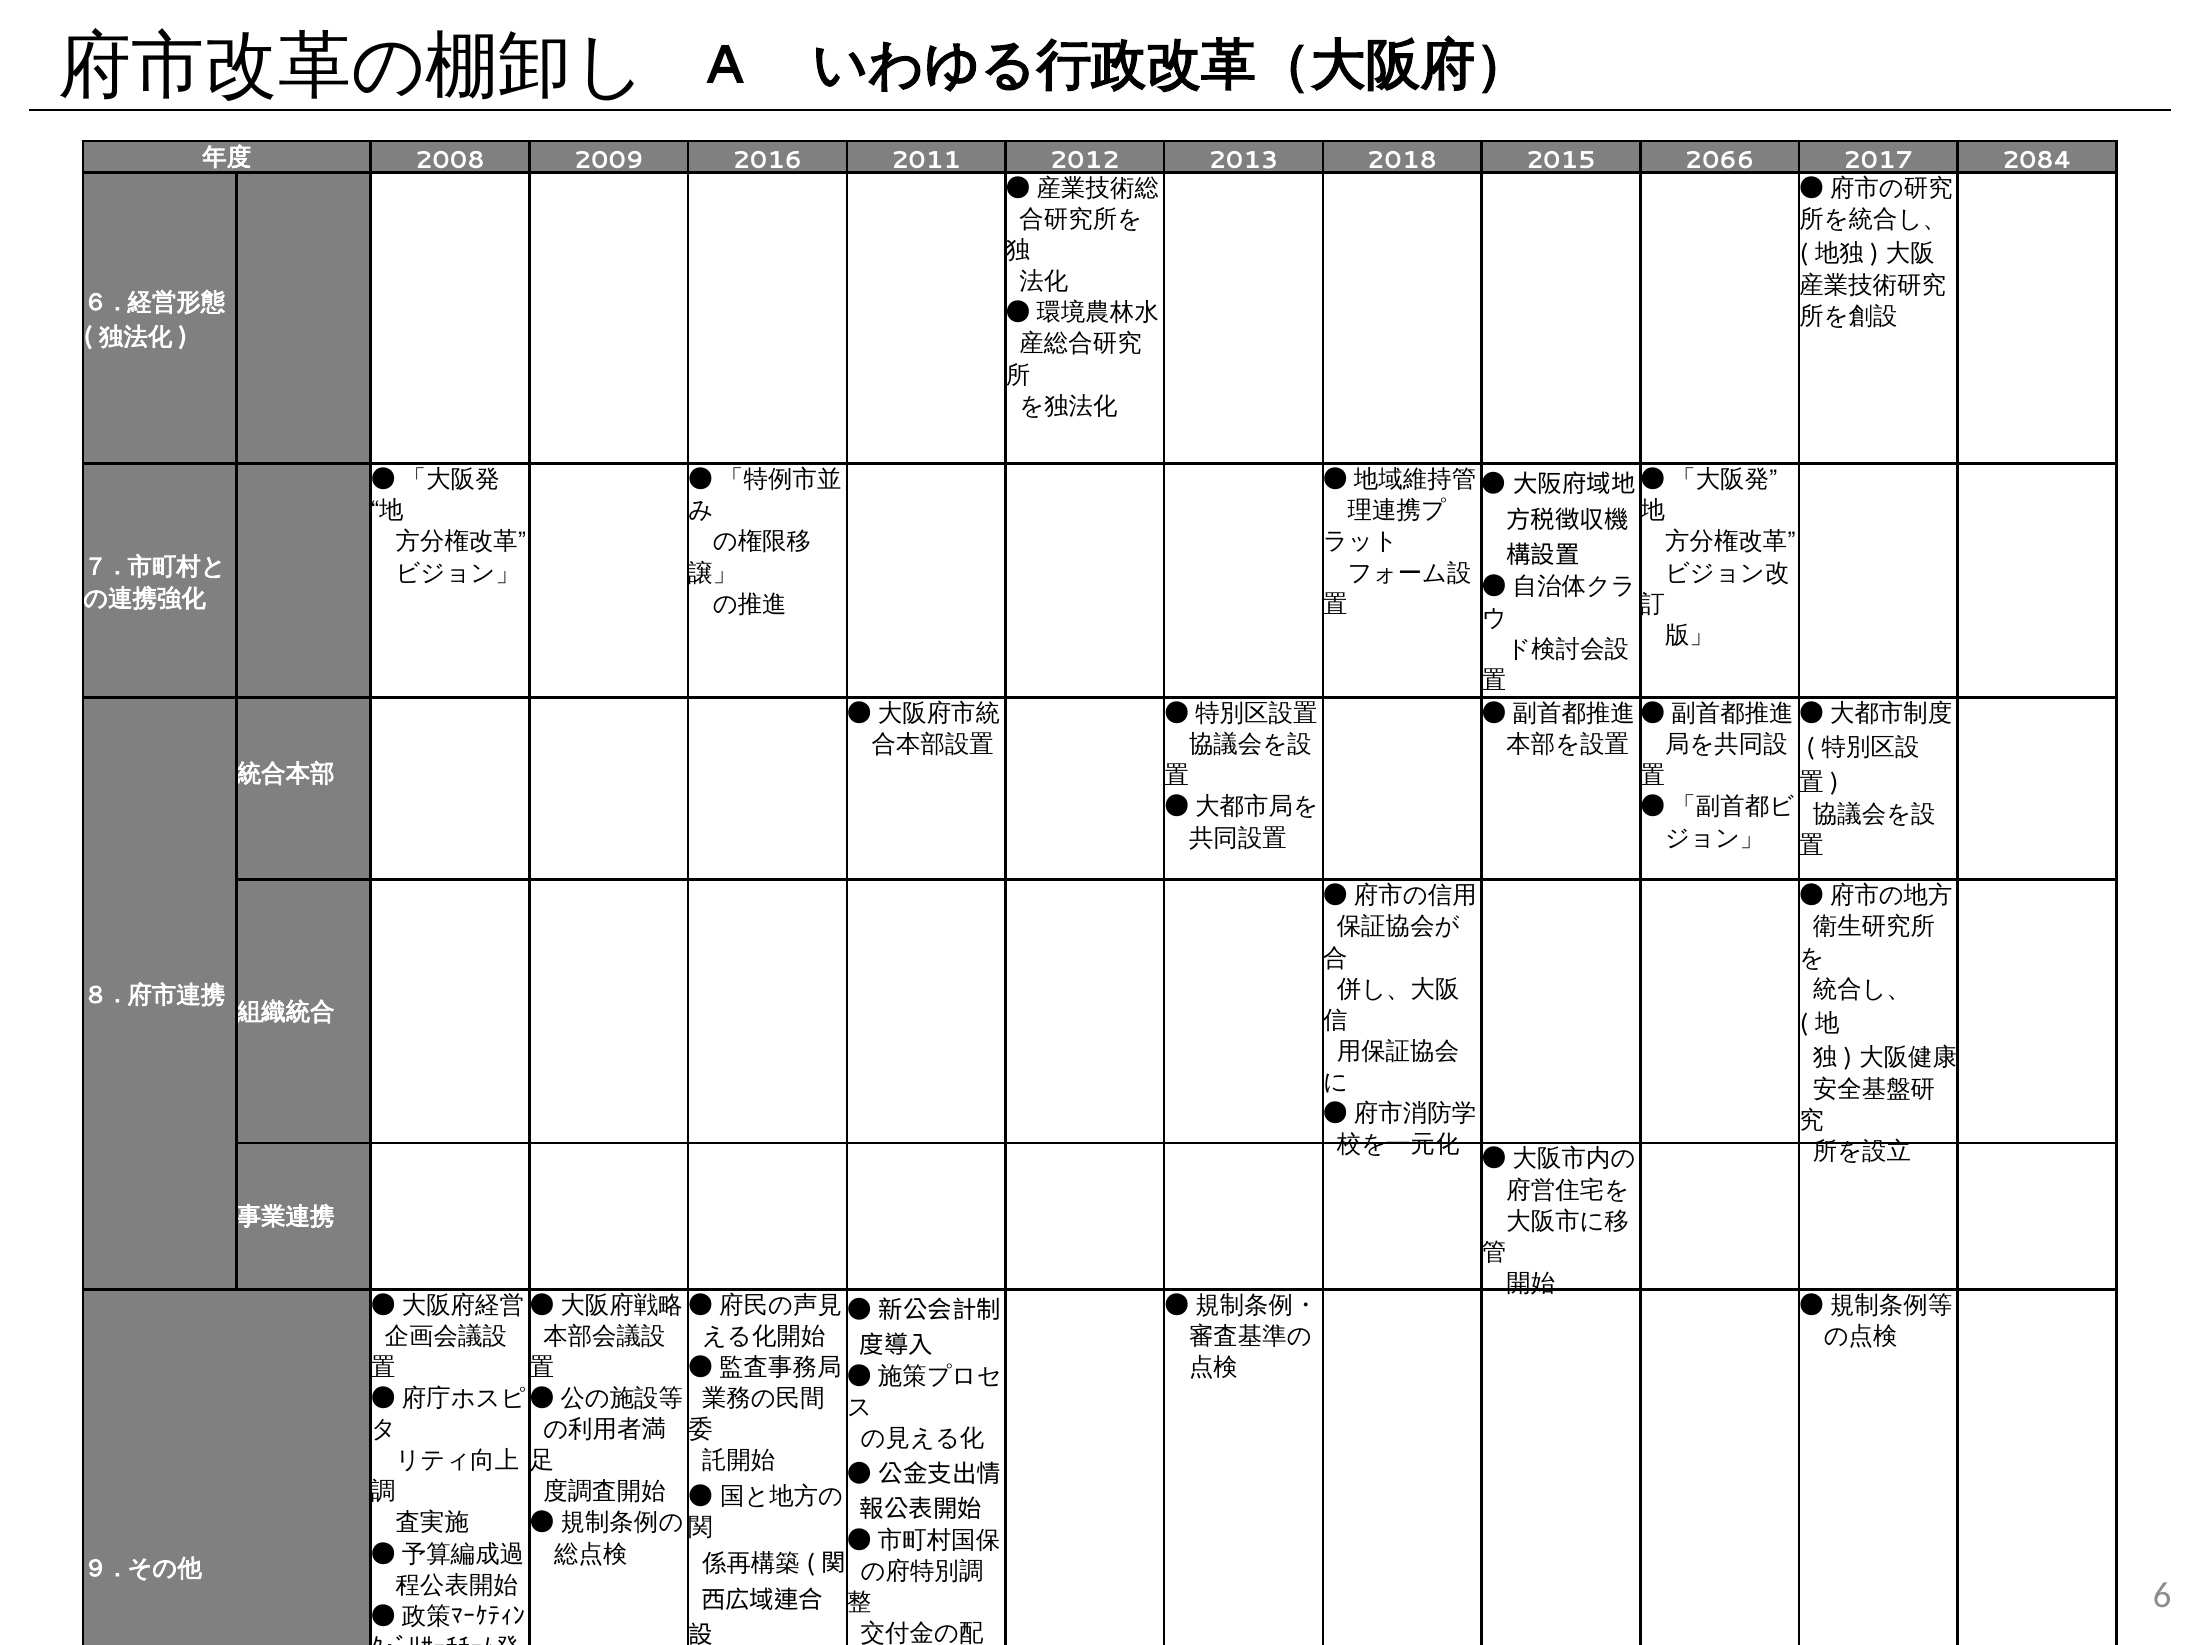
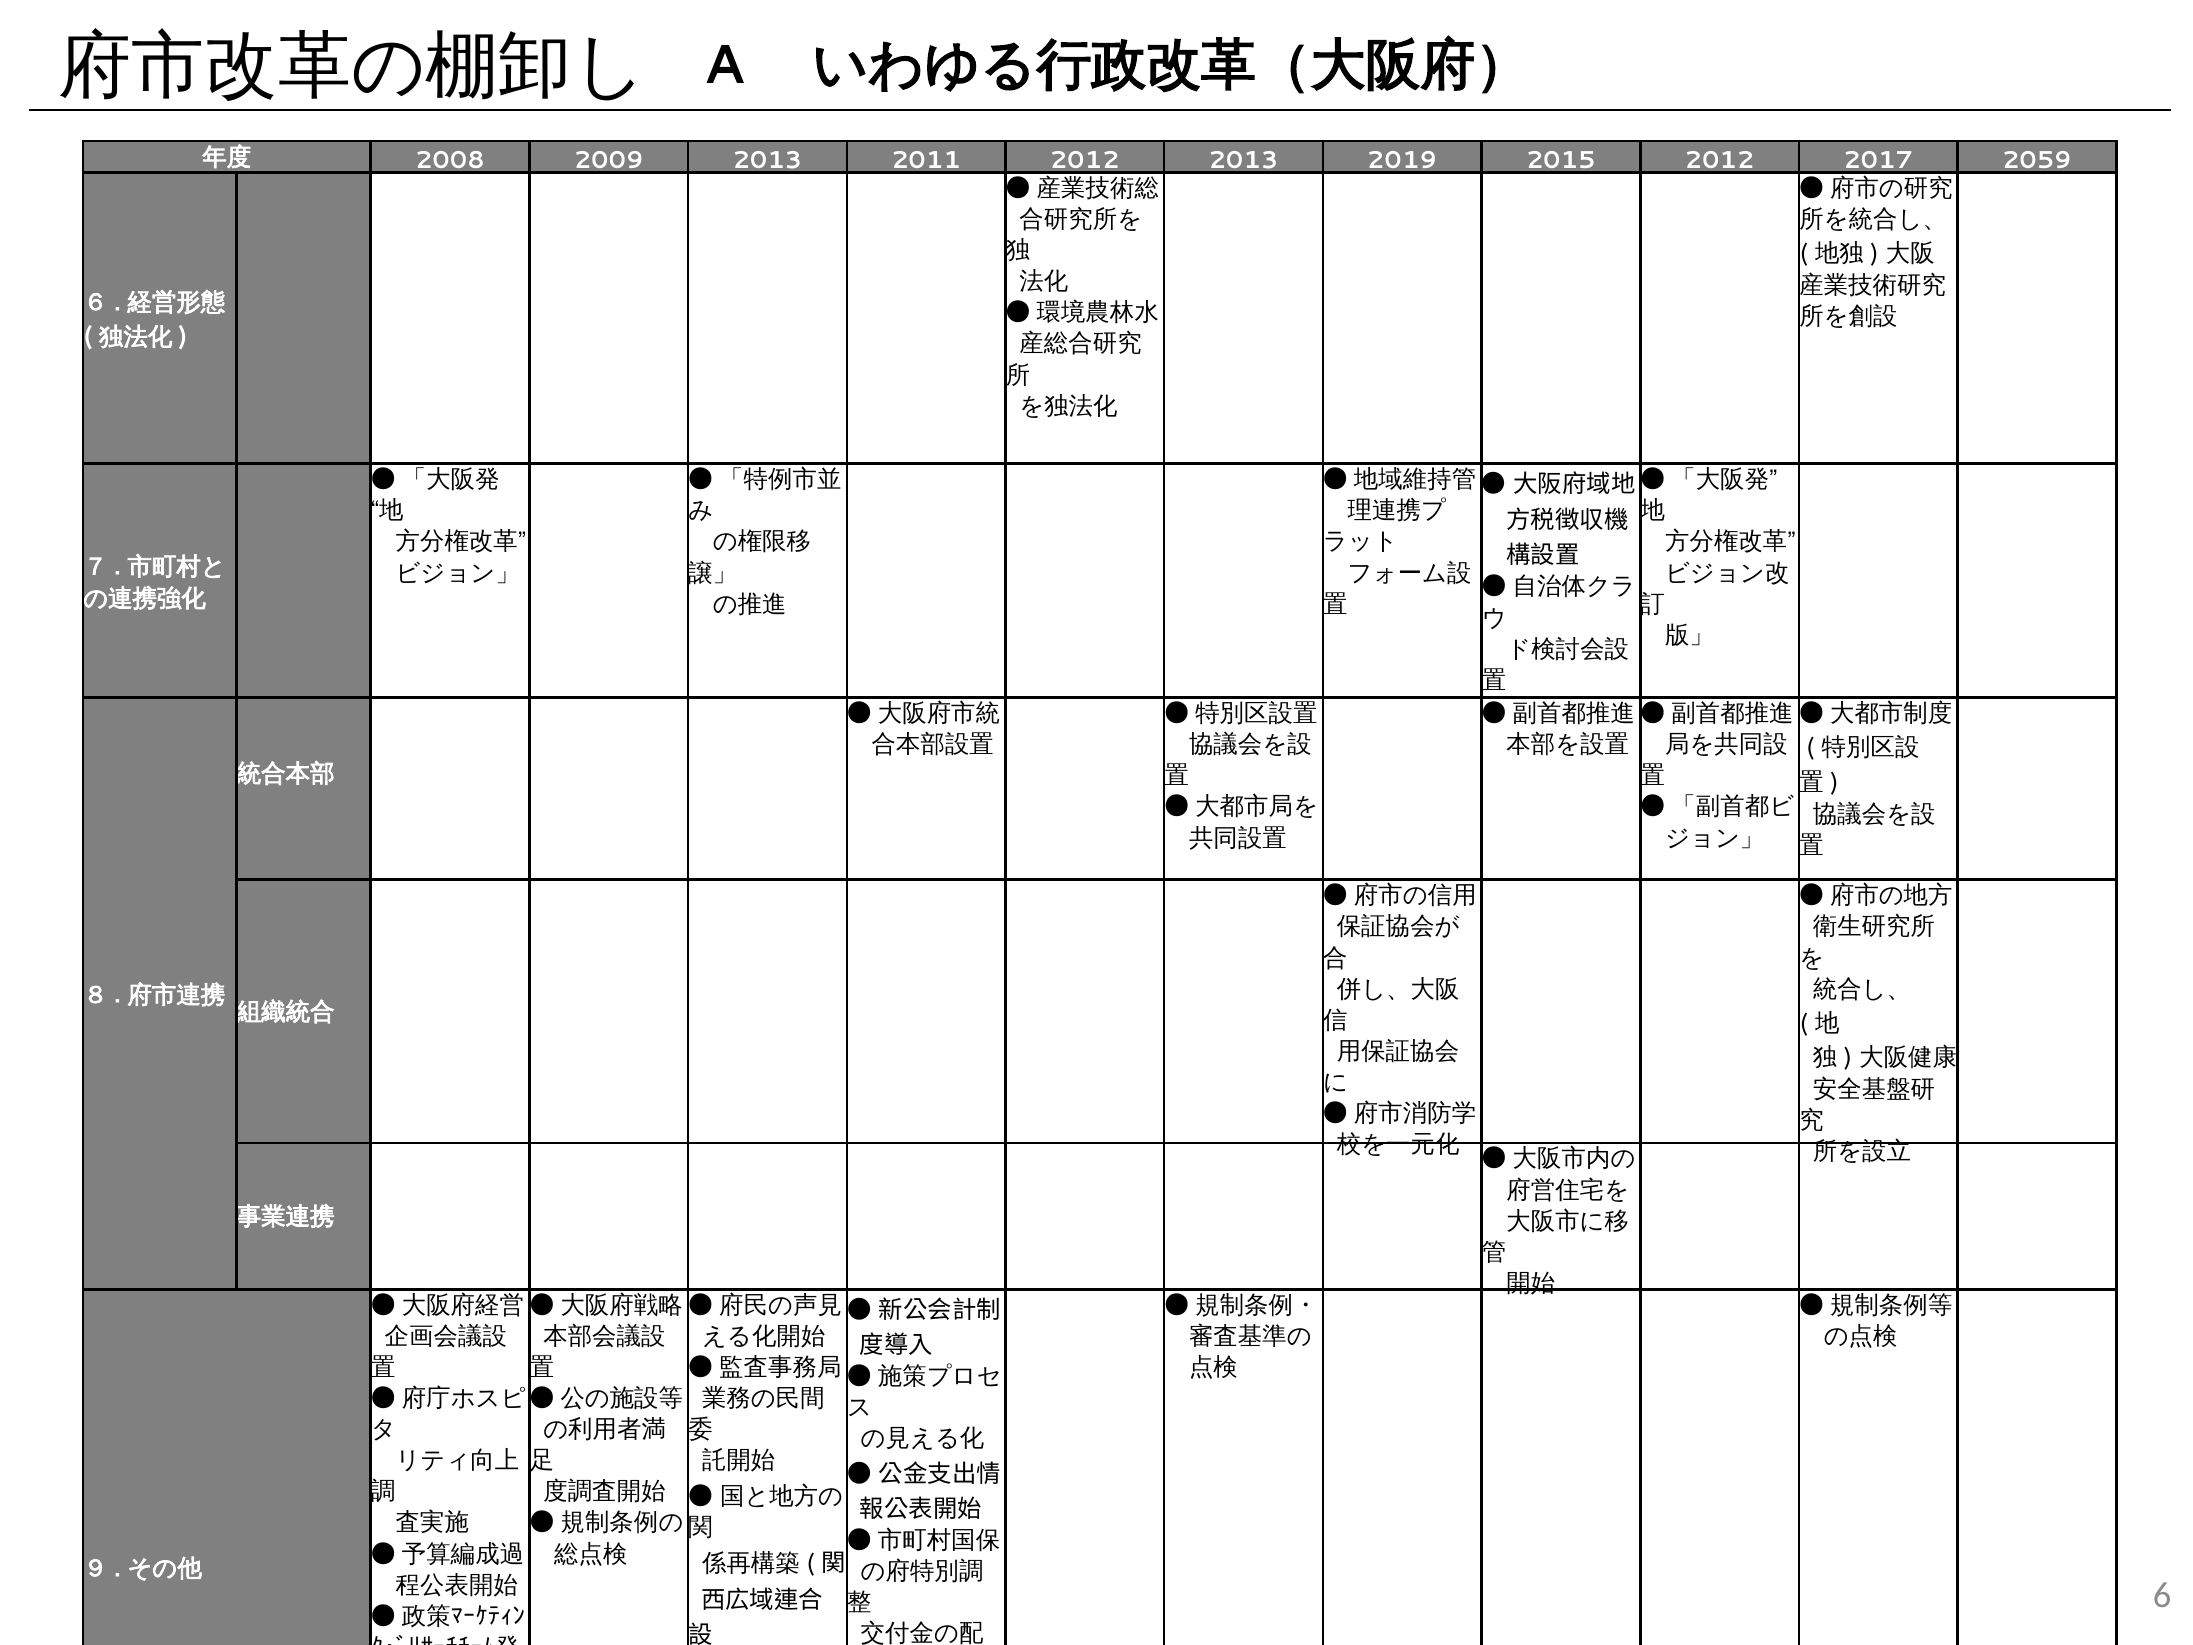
2009 2016: 2016 -> 2013 (767, 160)
2018: 2018 -> 2019 (1402, 160)
2015 2066: 2066 -> 2012 (1719, 160)
2084: 2084 -> 2059 (2037, 160)
